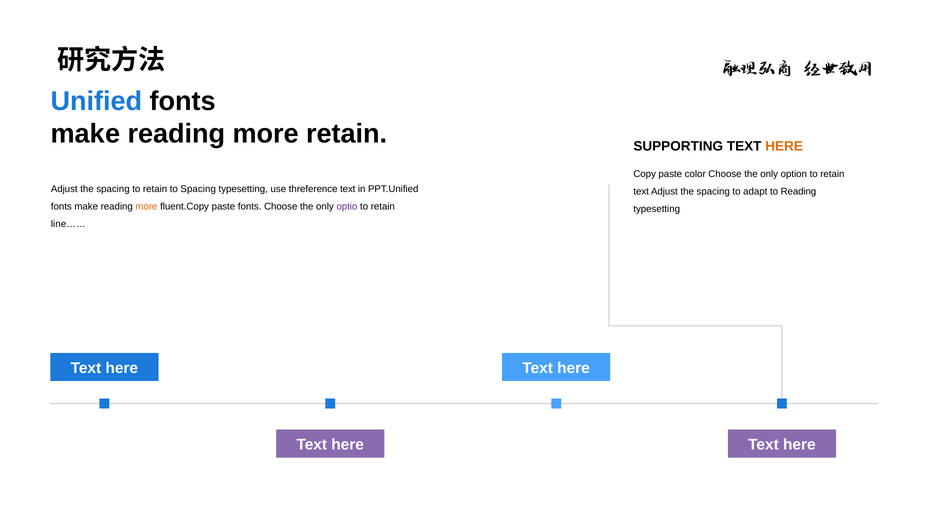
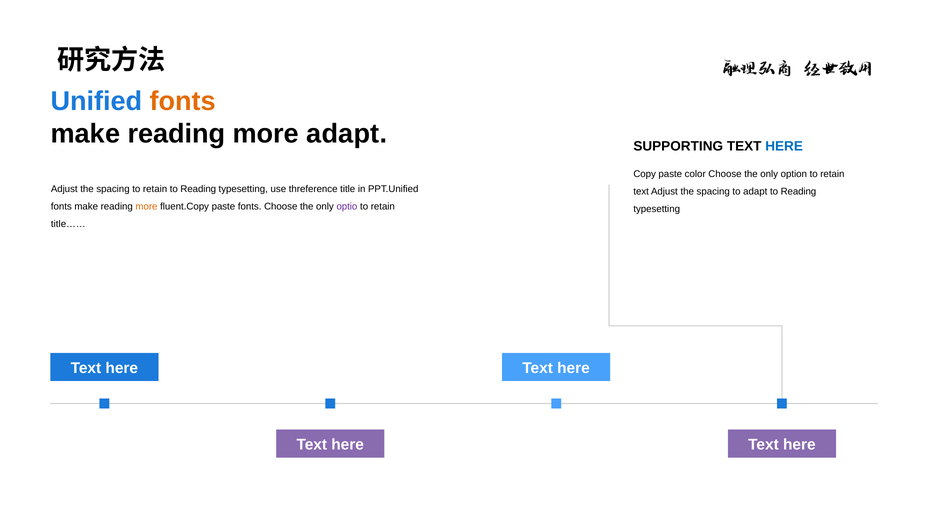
fonts colour: black -> orange (183, 101)
more retain: retain -> adapt (347, 134)
HERE colour: orange -> blue (784, 146)
Spacing: Spacing -> Reading (198, 189)
threference text: text -> title (348, 189)
line……: line…… -> title…… (68, 224)
